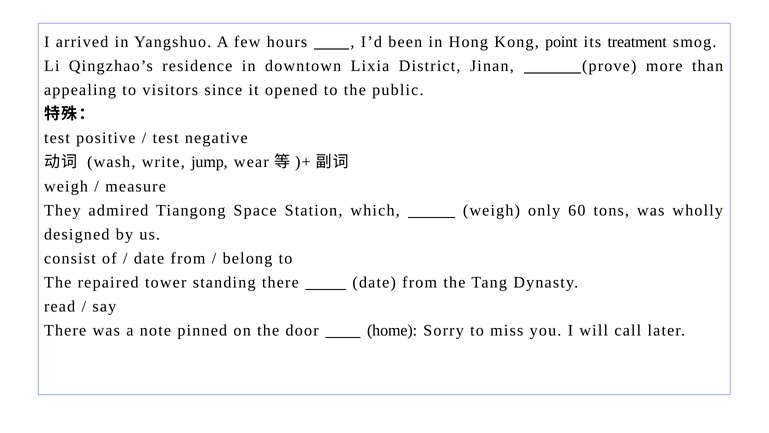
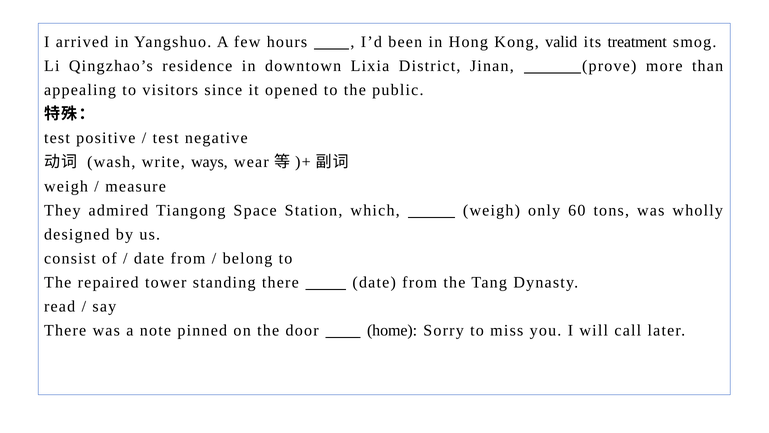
point: point -> valid (561, 42)
jump: jump -> ways (209, 162)
